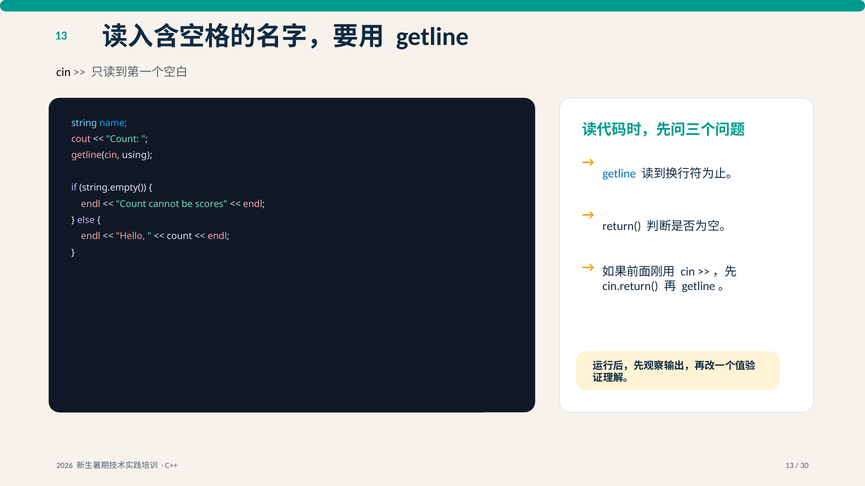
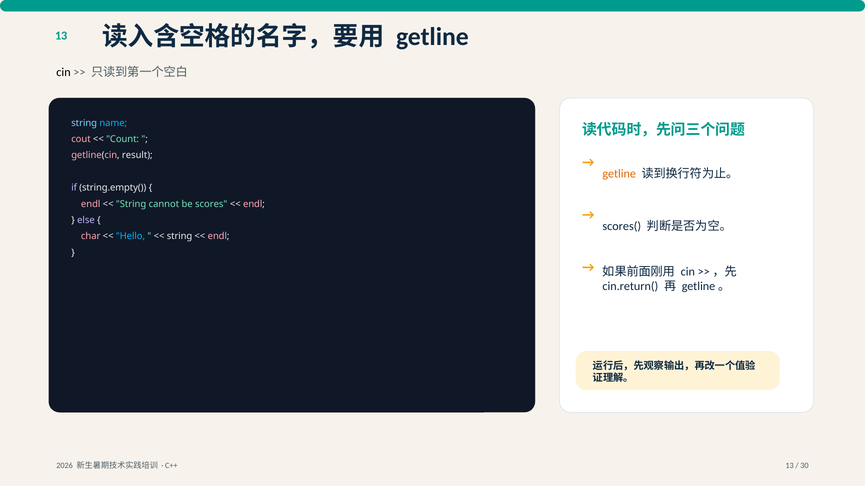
using: using -> result (137, 155)
getline colour: blue -> orange (619, 174)
Count: Count -> String (131, 204)
return(: return( -> scores( (622, 227)
endl: endl -> char (91, 237)
Hello colour: pink -> light blue (130, 237)
count: count -> string (179, 237)
